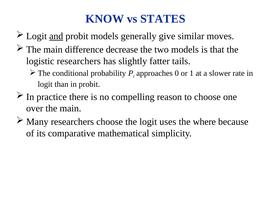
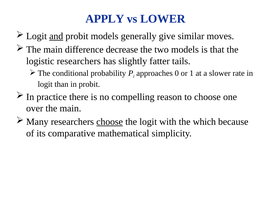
KNOW: KNOW -> APPLY (105, 19)
STATES: STATES -> LOWER (163, 19)
choose underline: none -> present (110, 122)
uses: uses -> with (168, 122)
where: where -> which (204, 122)
